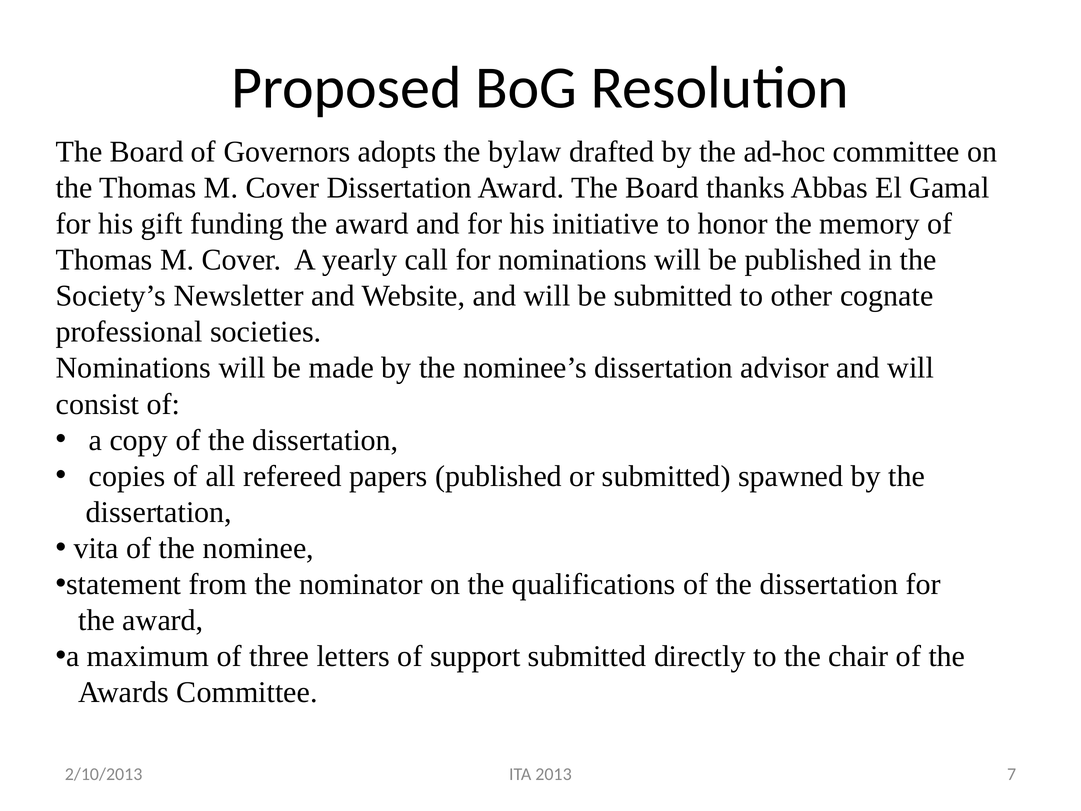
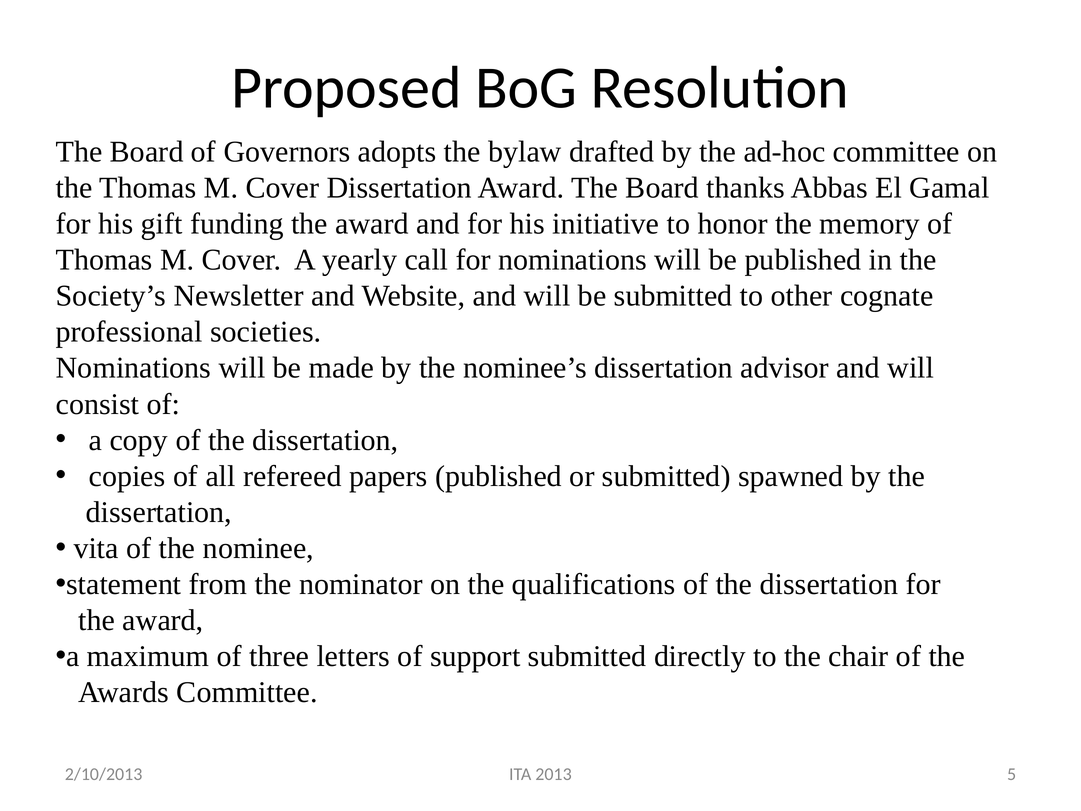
7: 7 -> 5 (1012, 774)
